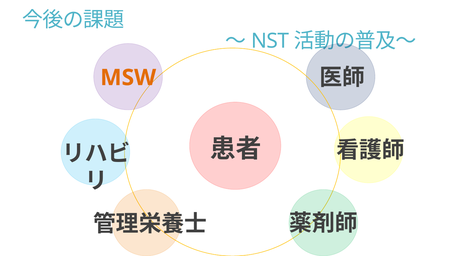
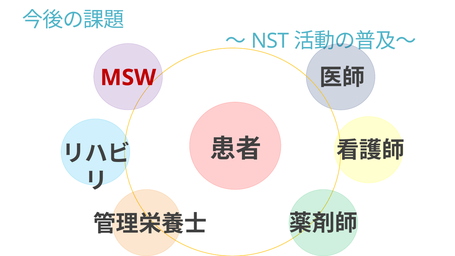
MSW colour: orange -> red (128, 78)
